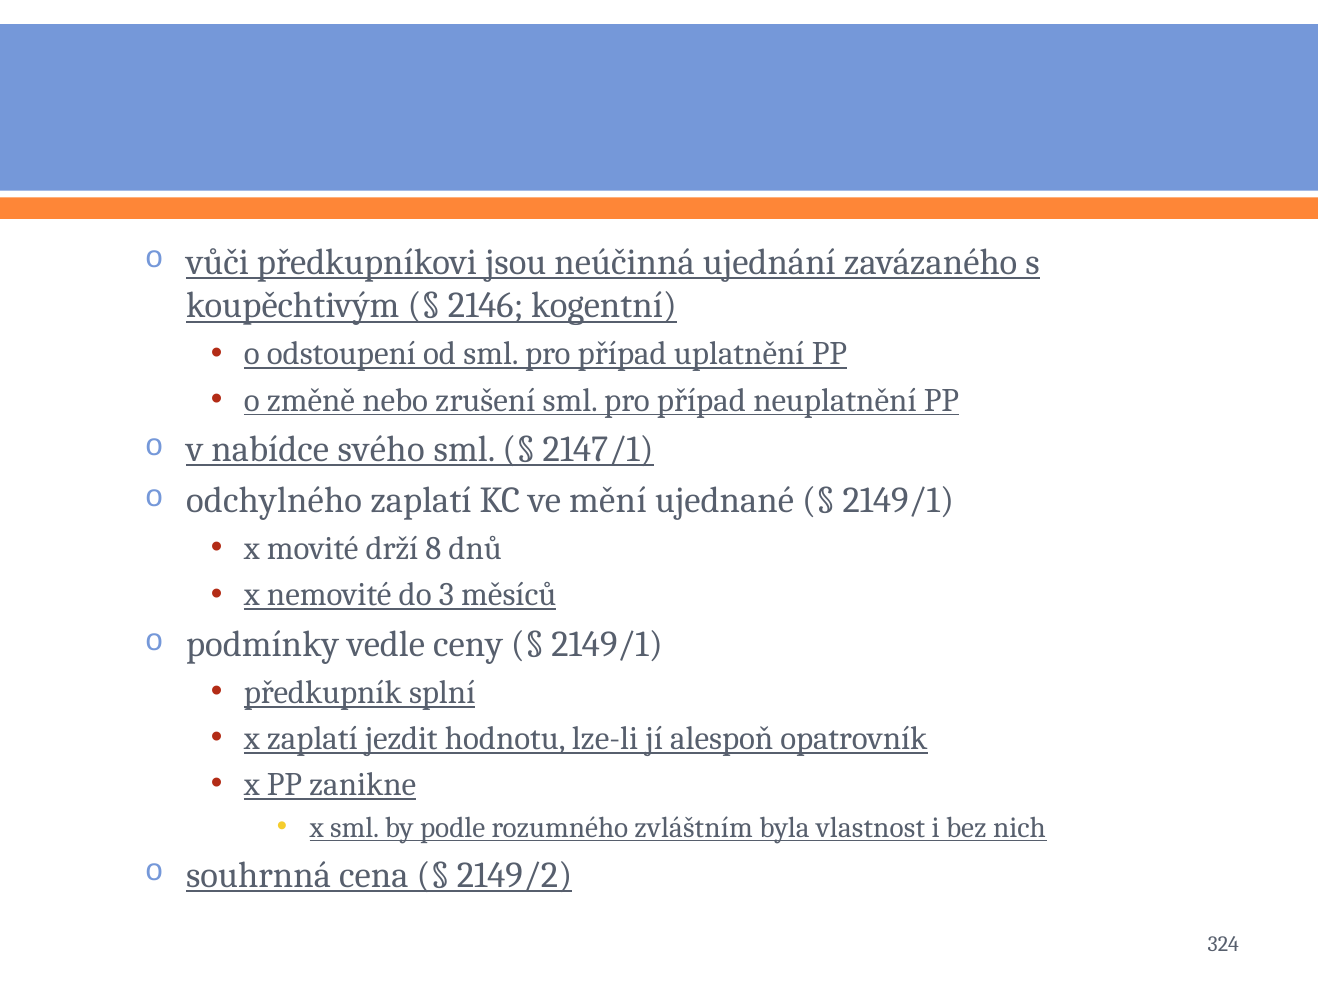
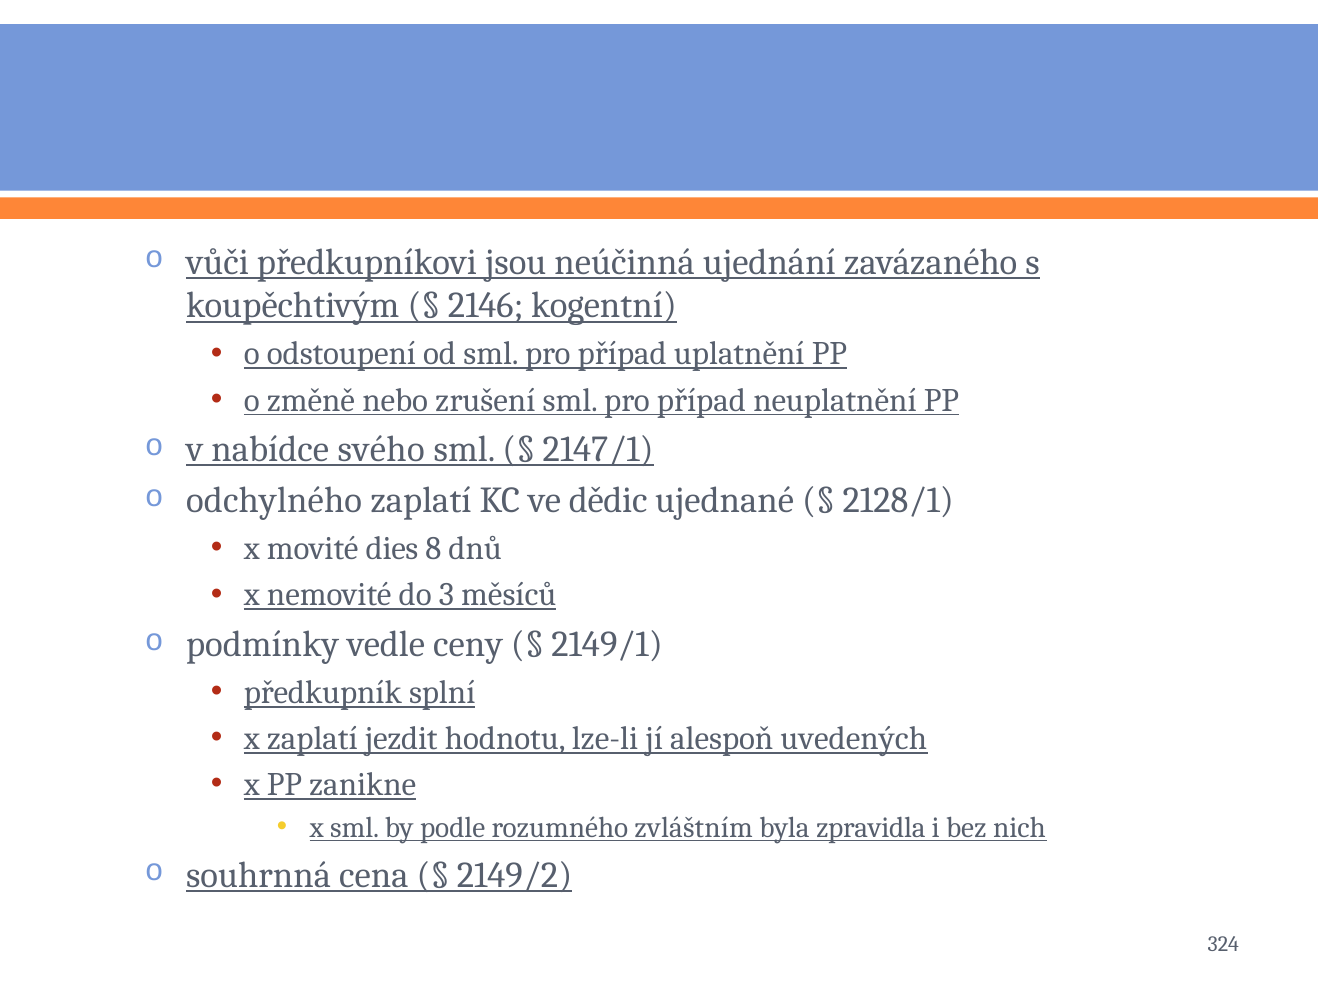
mění: mění -> dědic (608, 501)
2149/1: 2149/1 -> 2128/1 (898, 501)
drží: drží -> dies (392, 549)
opatrovník: opatrovník -> uvedených (854, 738)
vlastnost: vlastnost -> zpravidla (871, 827)
